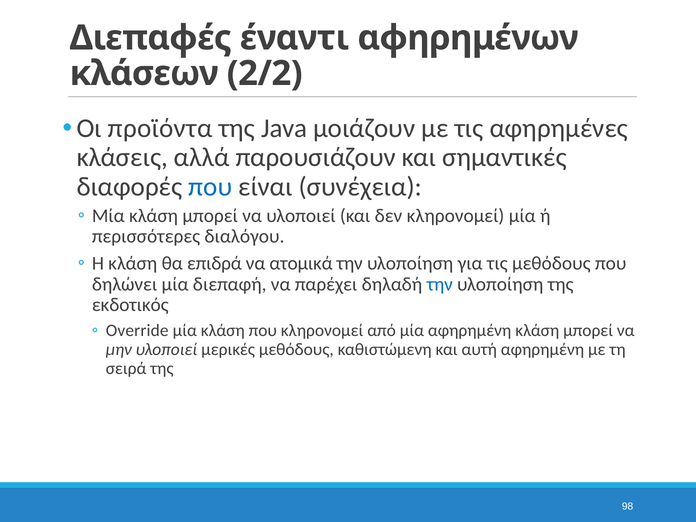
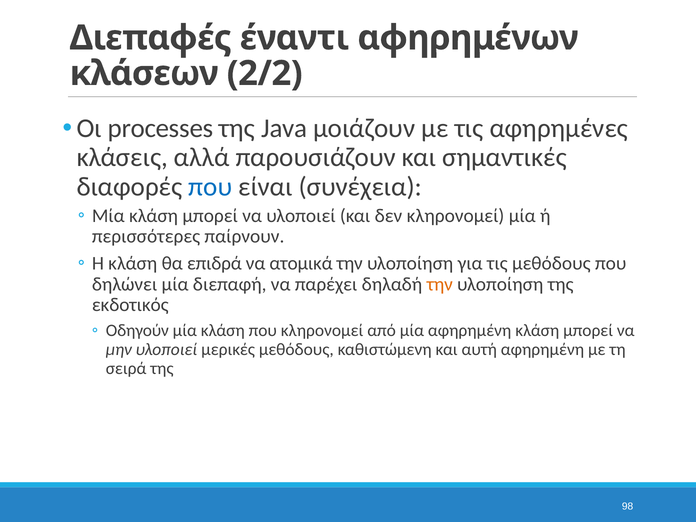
προϊόντα: προϊόντα -> processes (160, 128)
διαλόγου: διαλόγου -> παίρνουν (244, 237)
την colour: blue -> orange (440, 284)
Override: Override -> Οδηγούν (137, 331)
